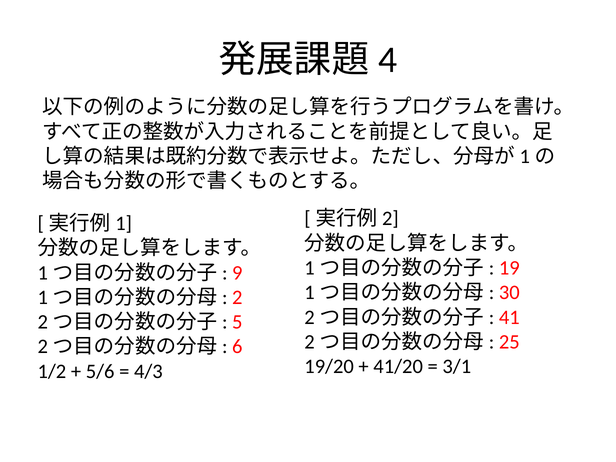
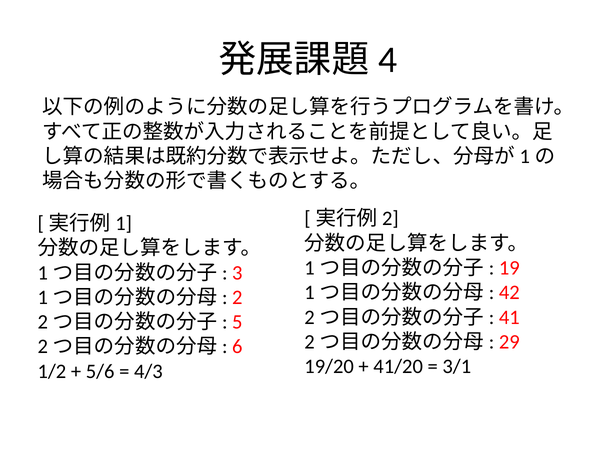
9: 9 -> 3 (237, 273)
30: 30 -> 42 (509, 293)
25: 25 -> 29 (509, 342)
